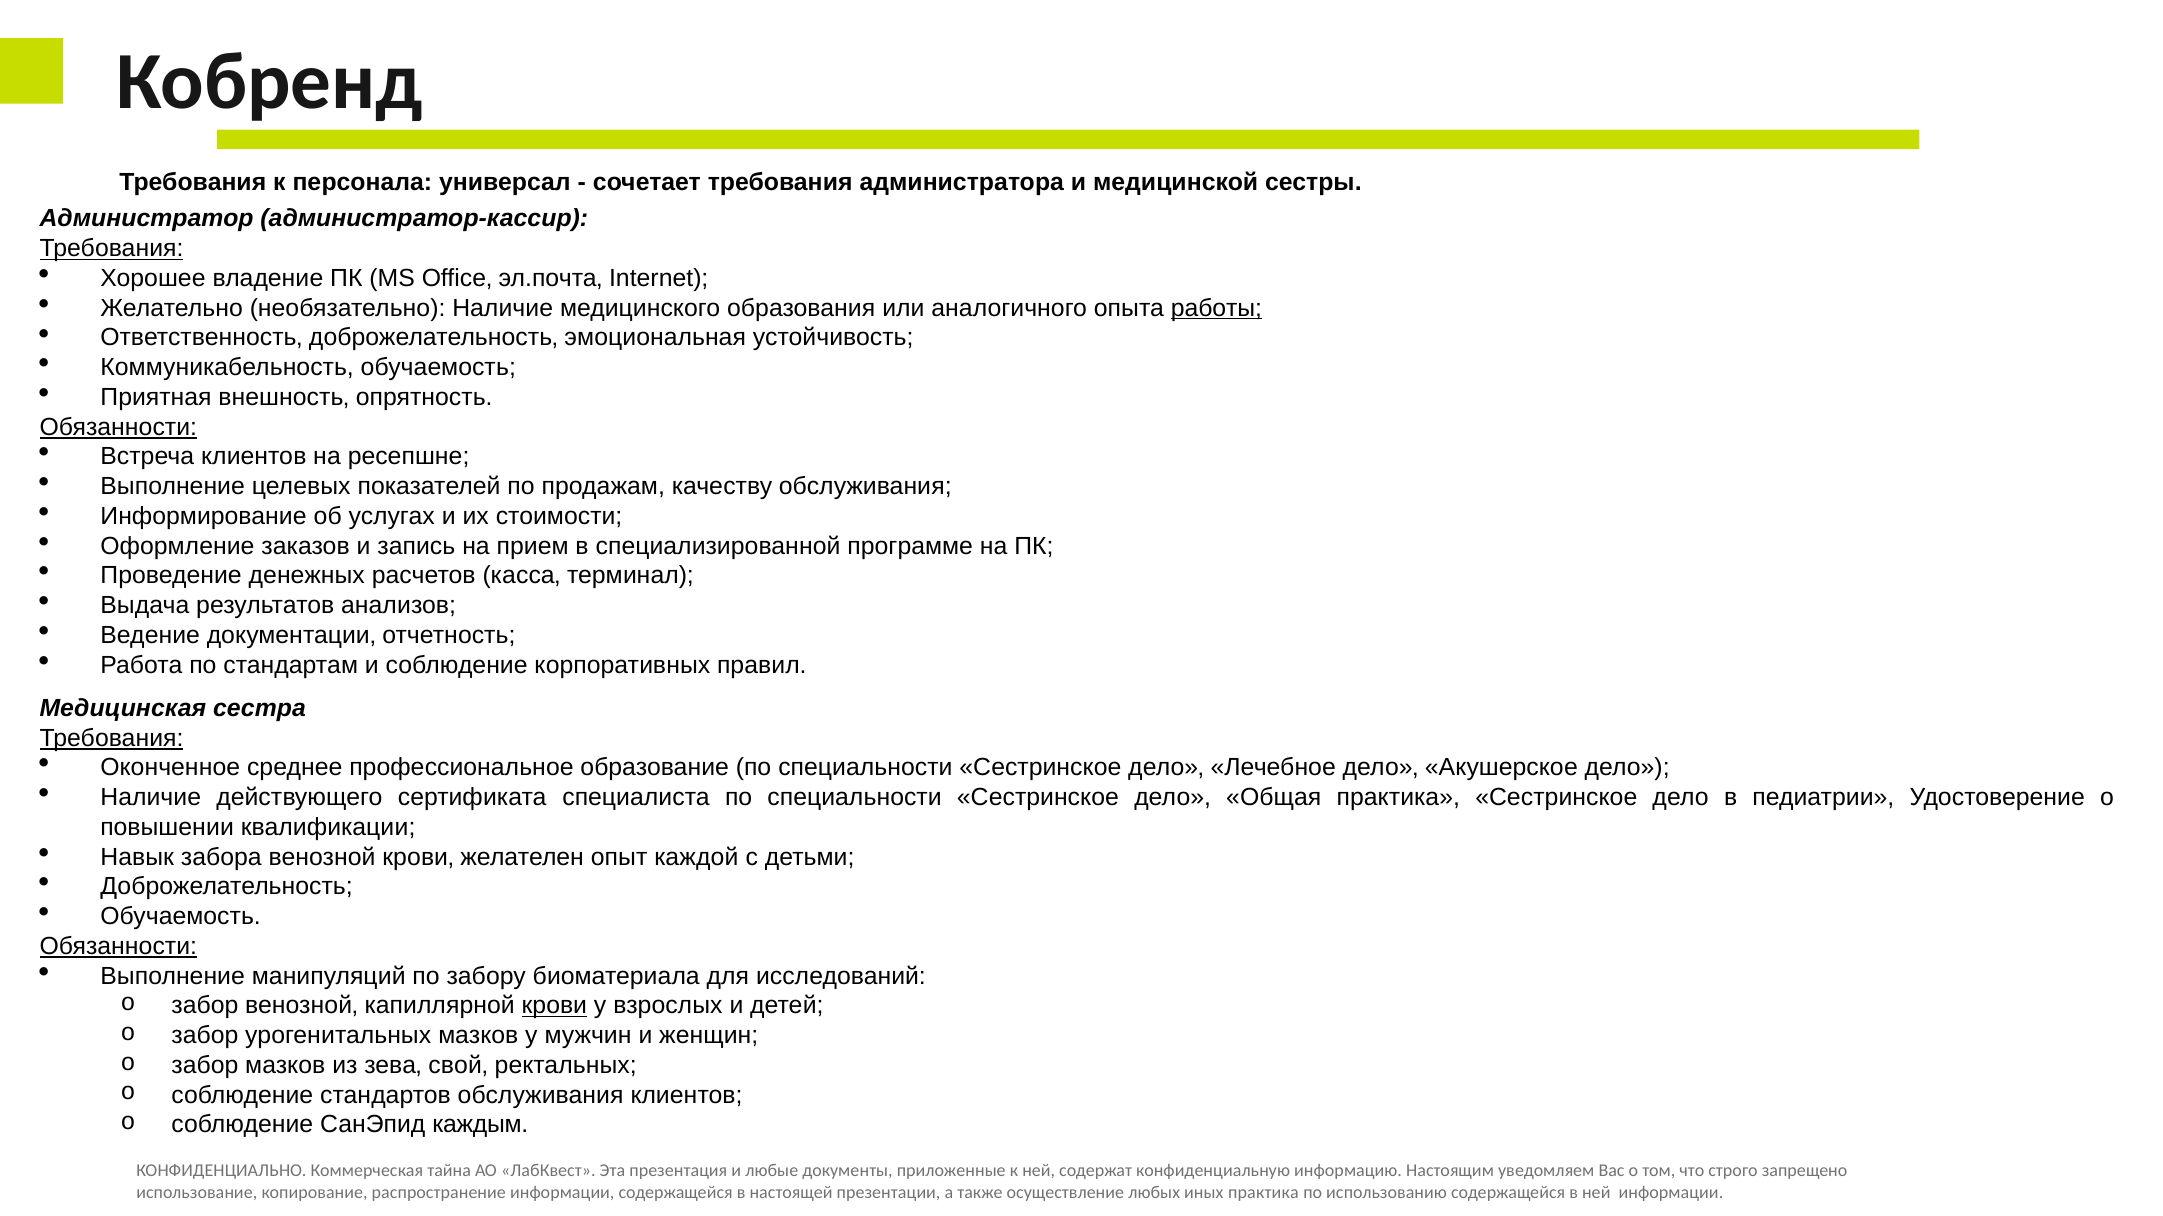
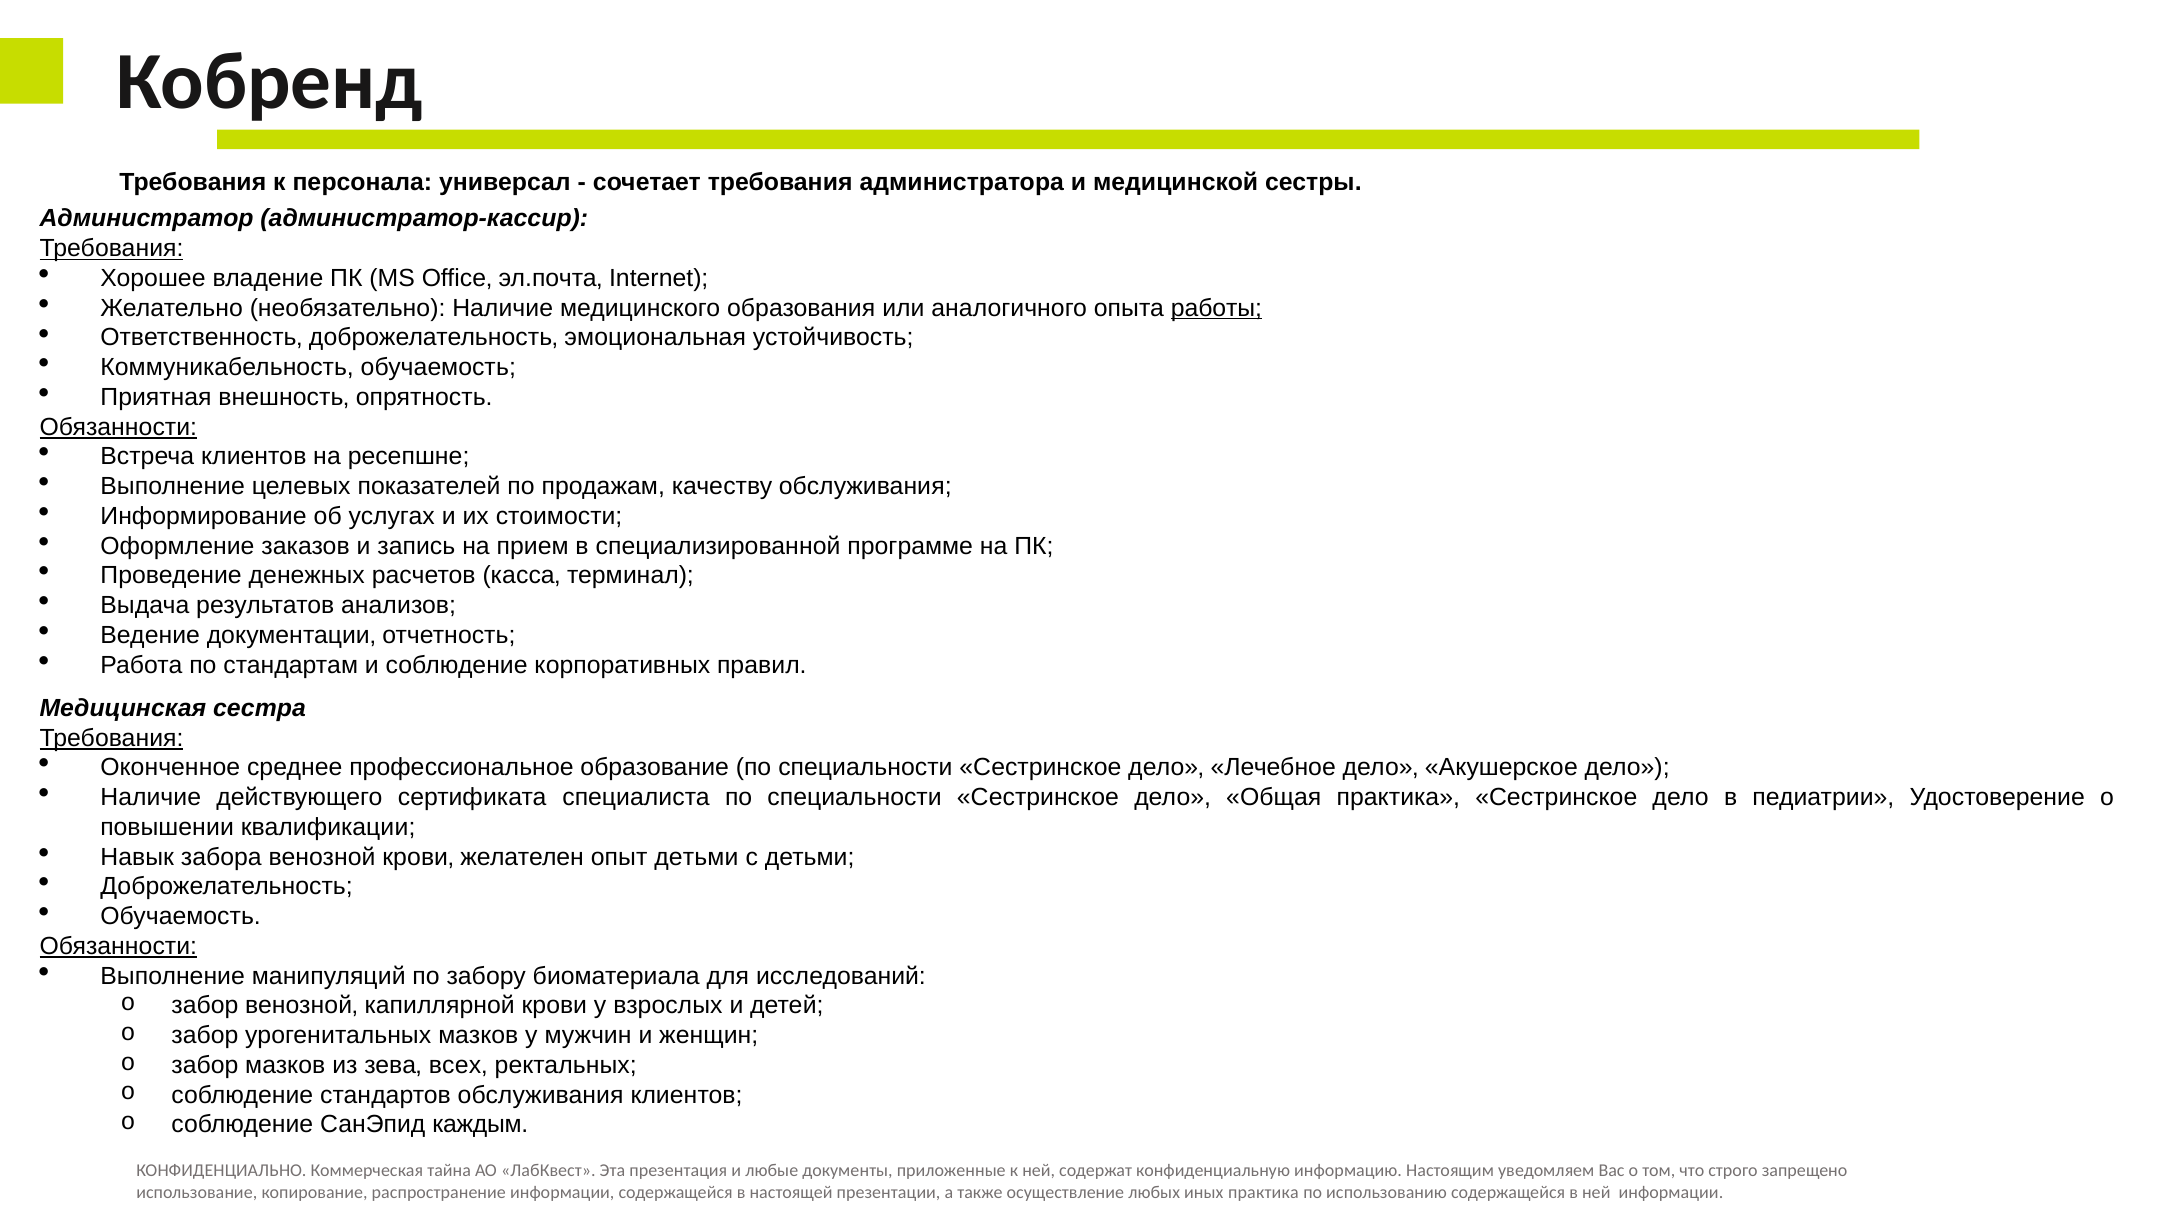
опыт каждой: каждой -> детьми (696, 857)
крови underline: present -> none (554, 1006)
свой‚: свой‚ -> всех‚ (458, 1066)
